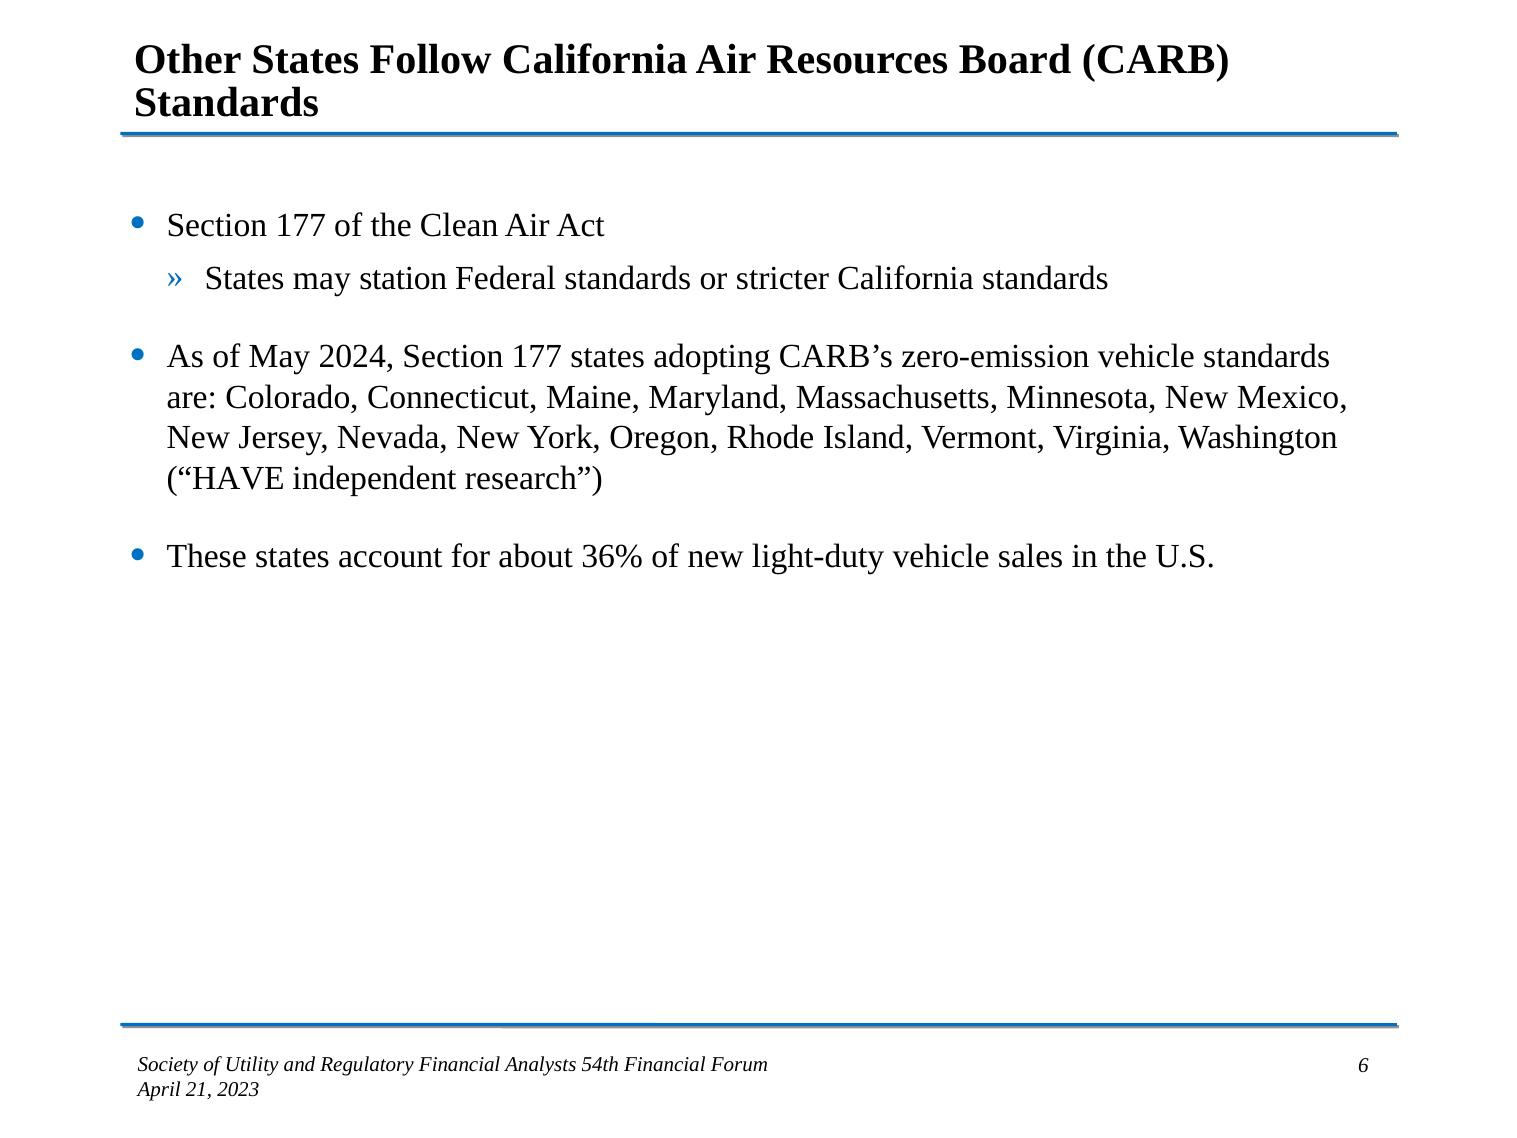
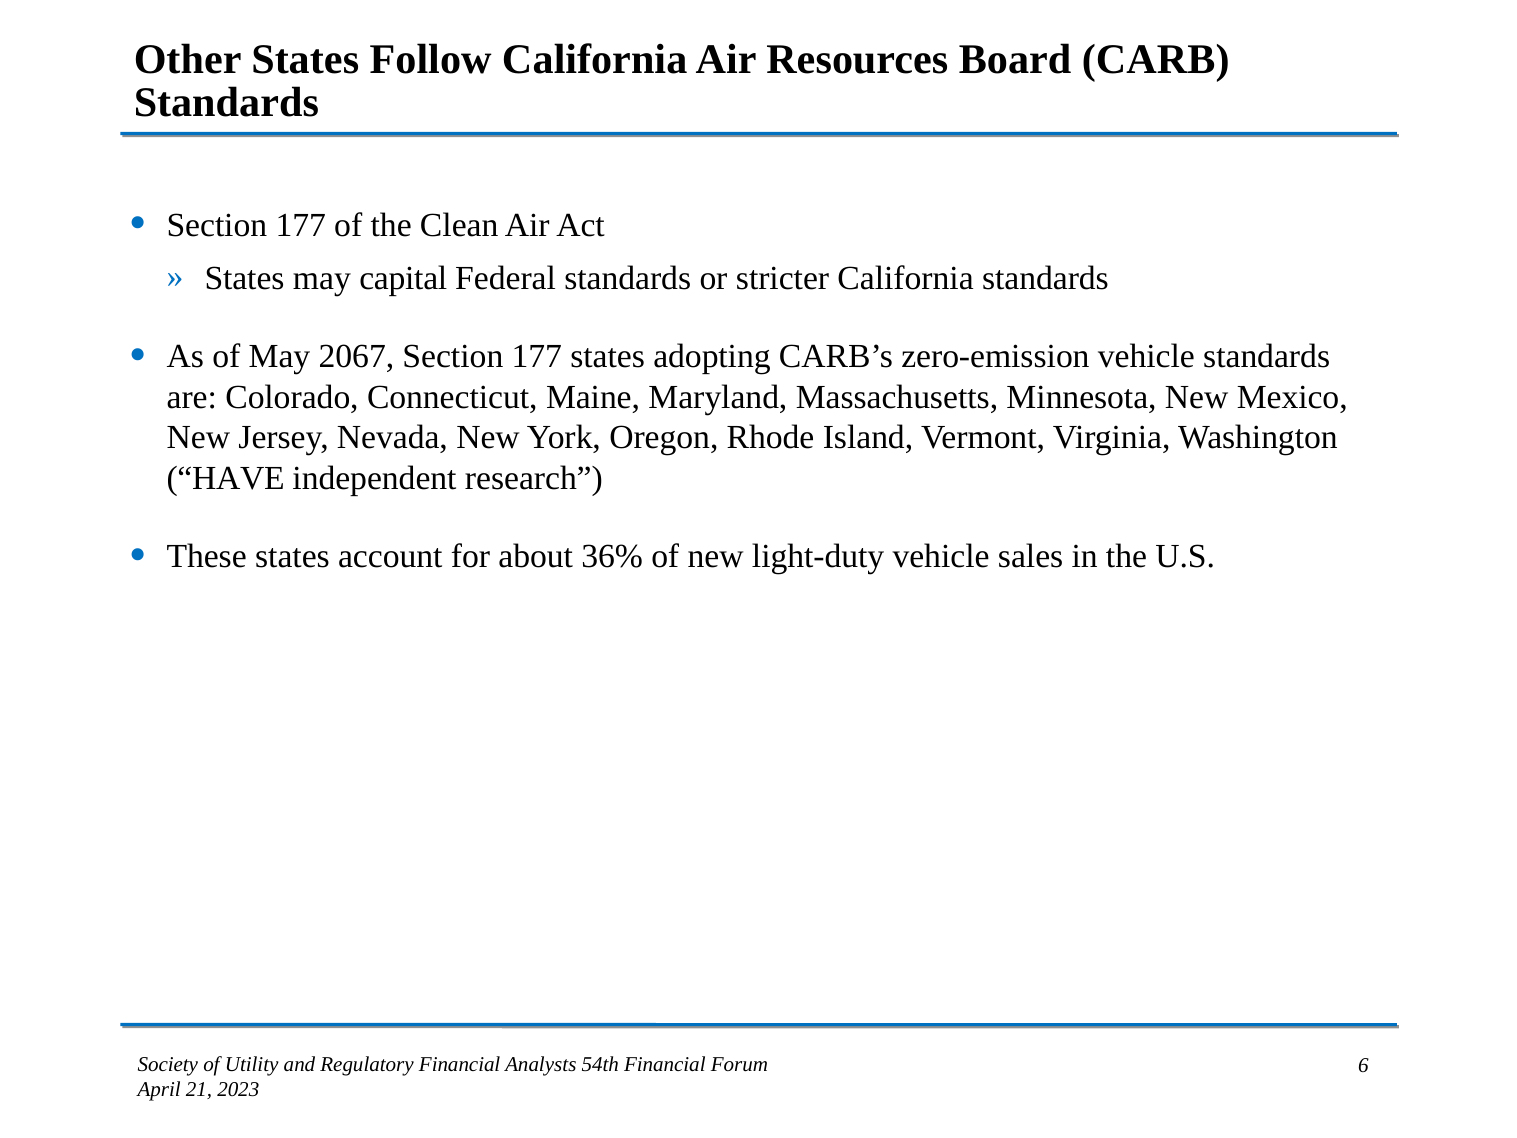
station: station -> capital (403, 278)
2024: 2024 -> 2067 (356, 357)
